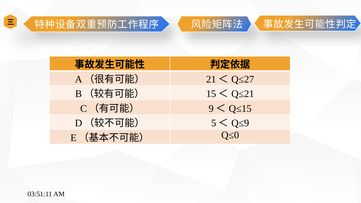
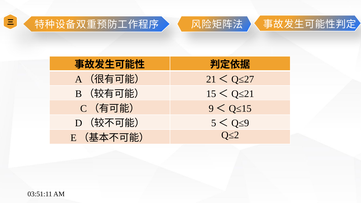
Q≤0: Q≤0 -> Q≤2 (230, 135)
